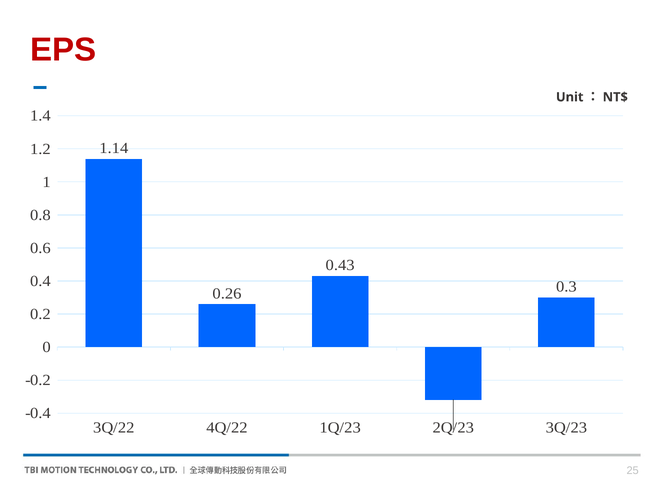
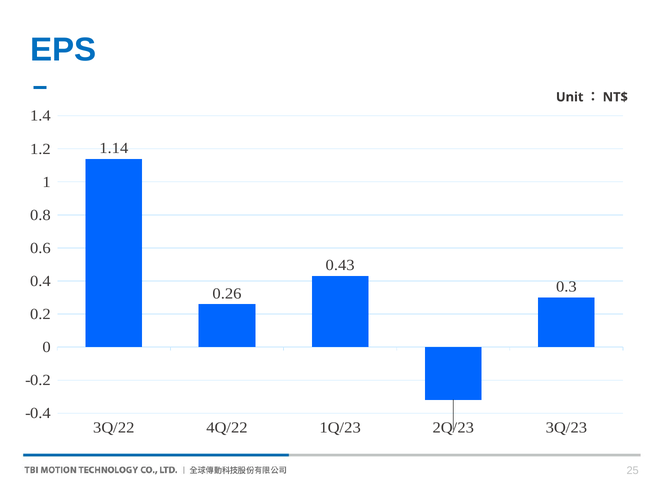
EPS colour: red -> blue (63, 50)
